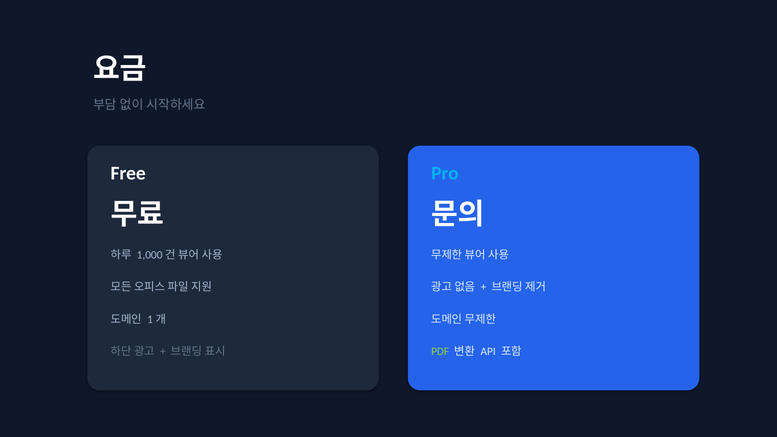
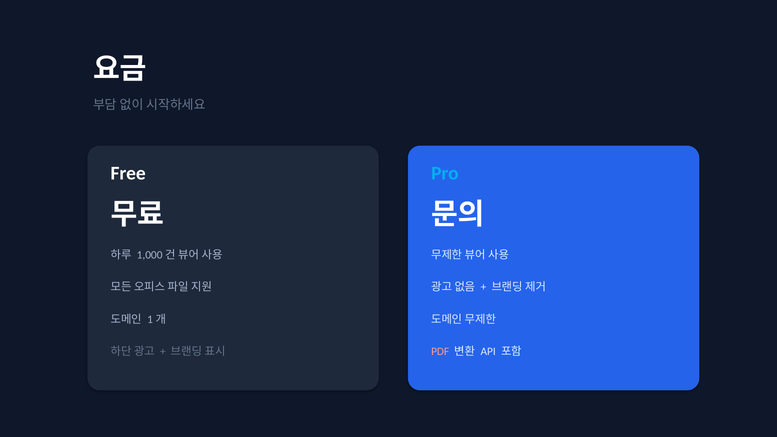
PDF colour: light green -> pink (440, 351)
